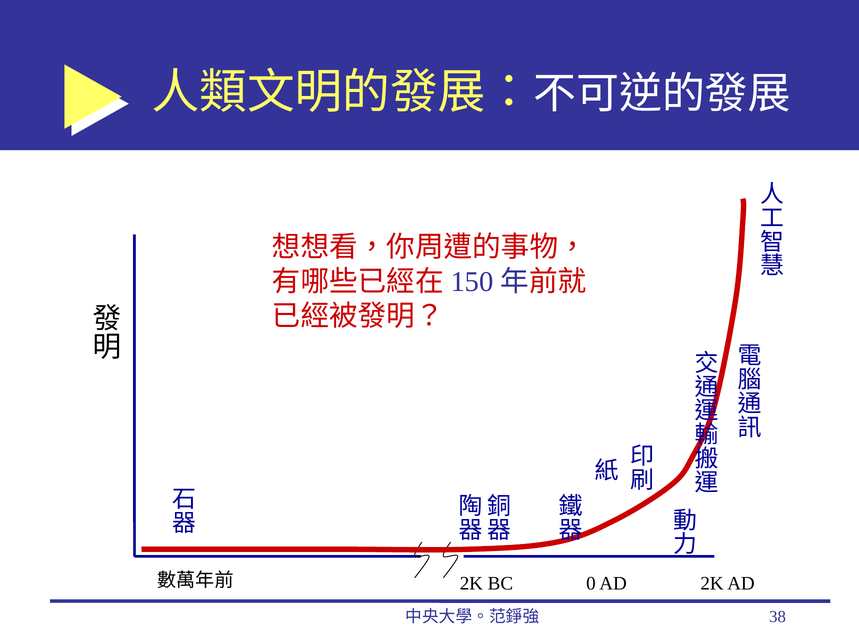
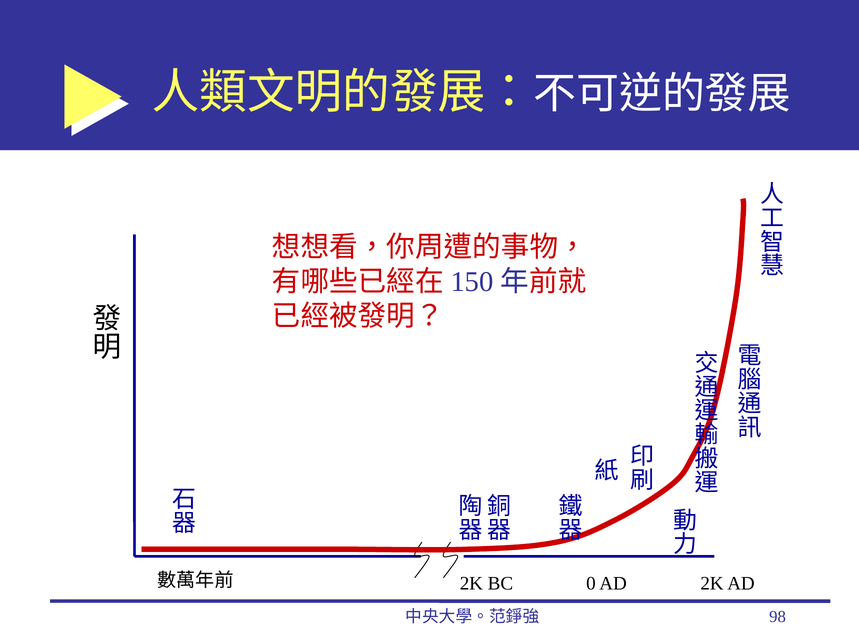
38: 38 -> 98 (778, 617)
